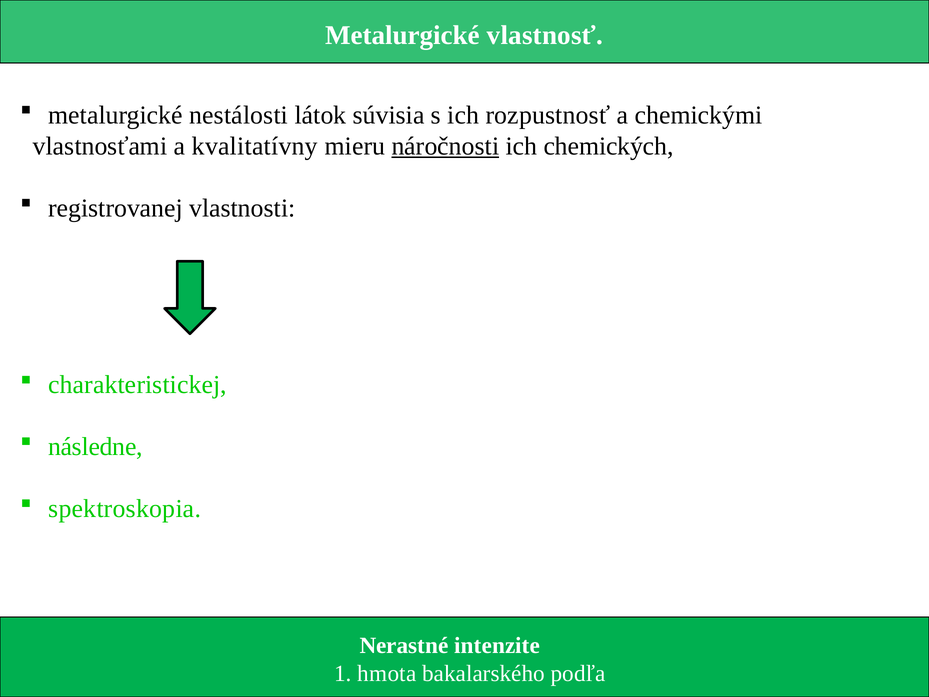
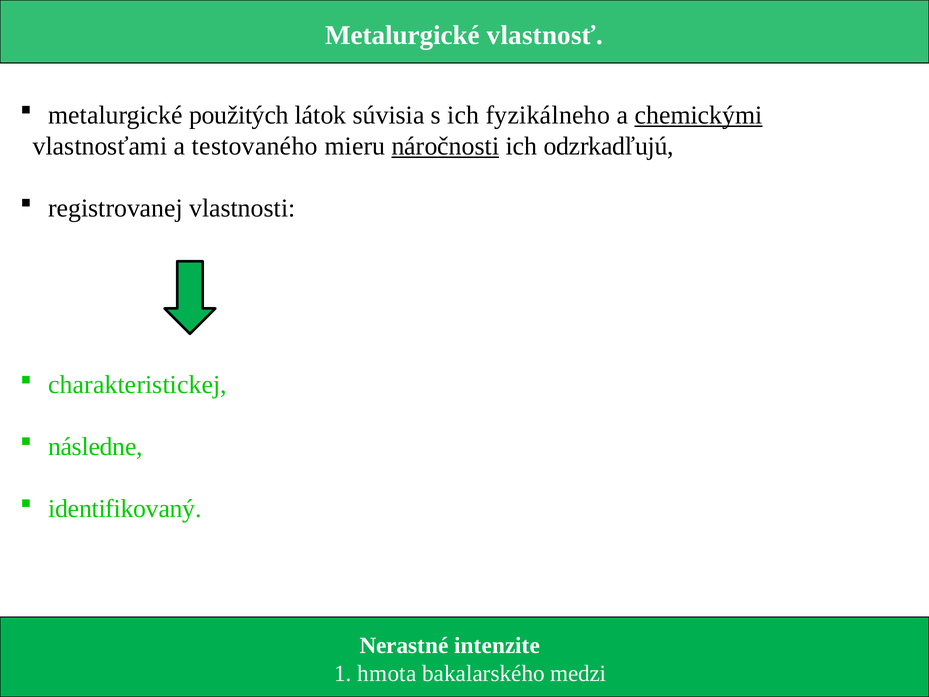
nestálosti: nestálosti -> použitých (239, 115)
rozpustnosť: rozpustnosť -> fyzikálneho (548, 115)
chemickými underline: none -> present (699, 115)
kvalitatívny: kvalitatívny -> testovaného (255, 146)
chemických: chemických -> odzrkadľujú (609, 146)
spektroskopia: spektroskopia -> identifikovaný (125, 508)
podľa: podľa -> medzi (578, 673)
